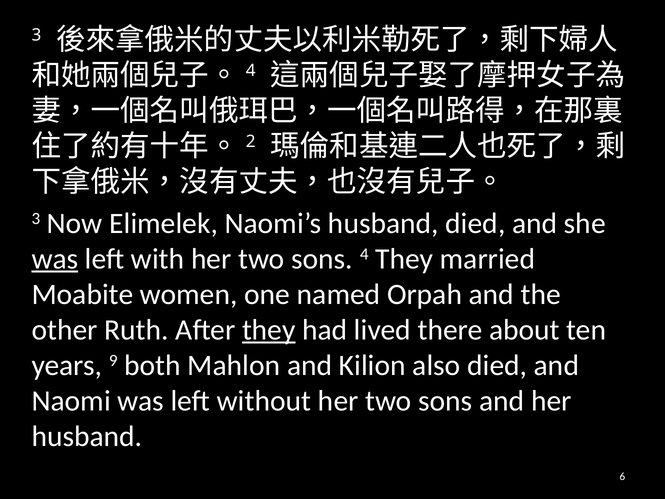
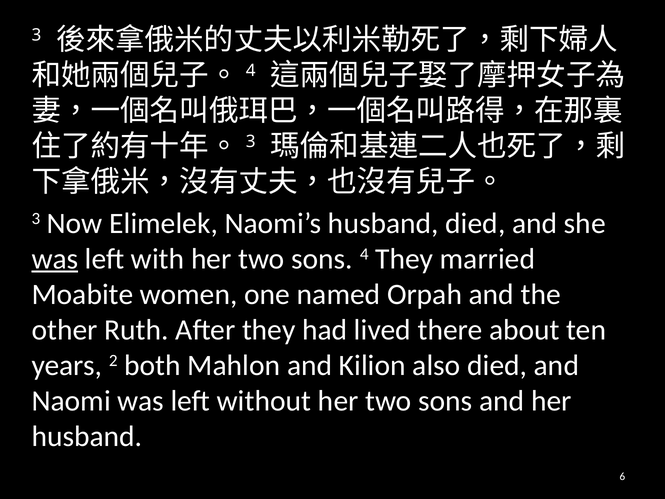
2: 2 -> 3 (251, 142)
they underline: present -> none (269, 330)
9: 9 -> 2 (113, 361)
